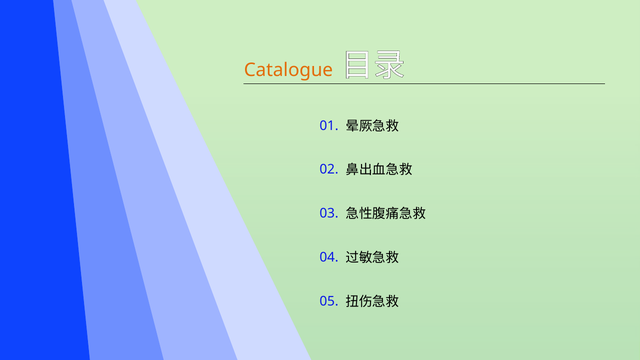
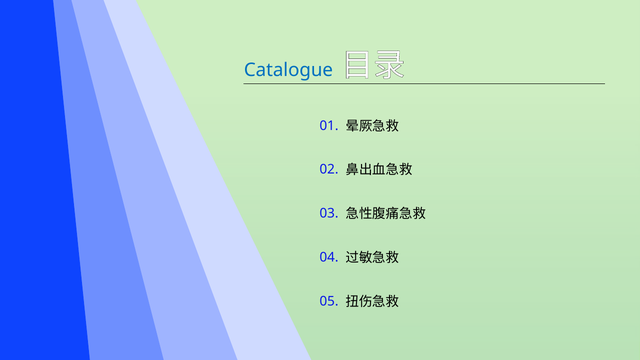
Catalogue colour: orange -> blue (288, 70)
